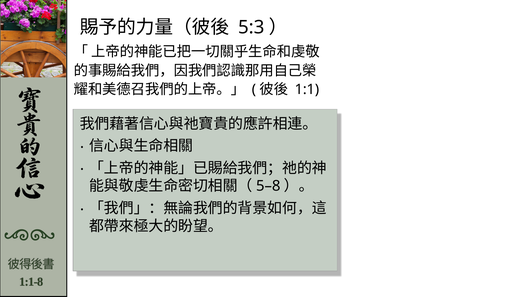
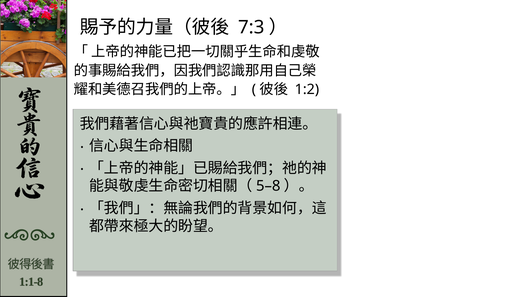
5:3: 5:3 -> 7:3 (251, 27)
1:1: 1:1 -> 1:2 (307, 90)
